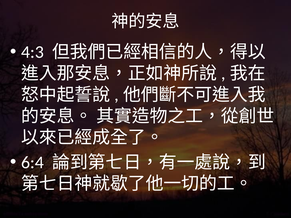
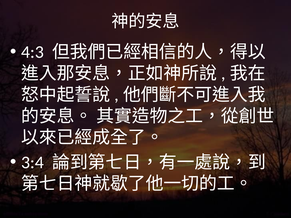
6:4: 6:4 -> 3:4 (32, 163)
